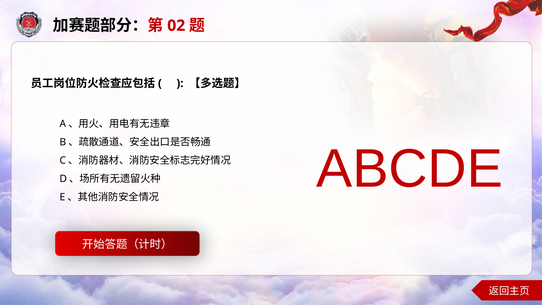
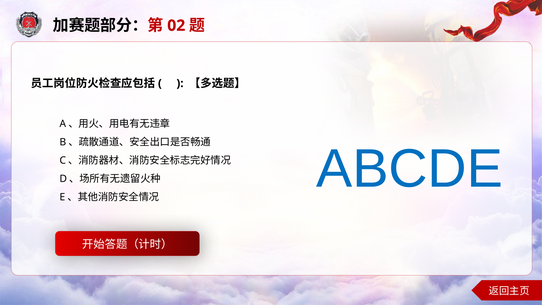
ABCDE colour: red -> blue (410, 169)
